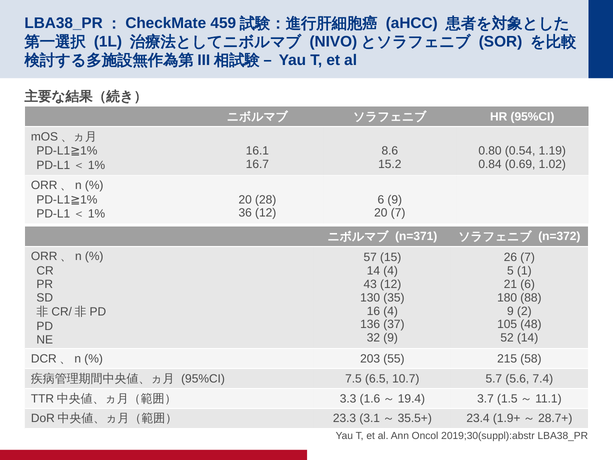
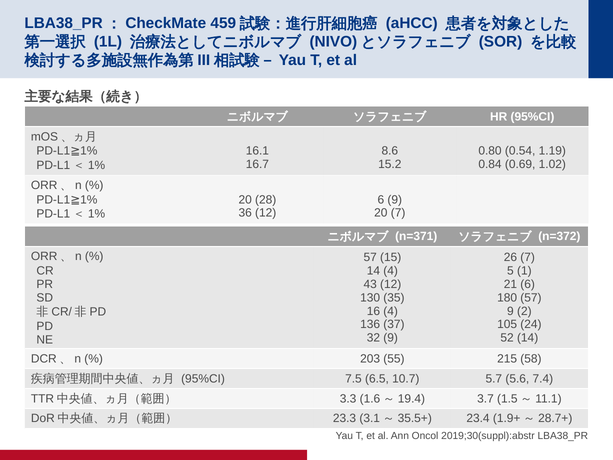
180 88: 88 -> 57 (531, 298)
48: 48 -> 24 (531, 324)
